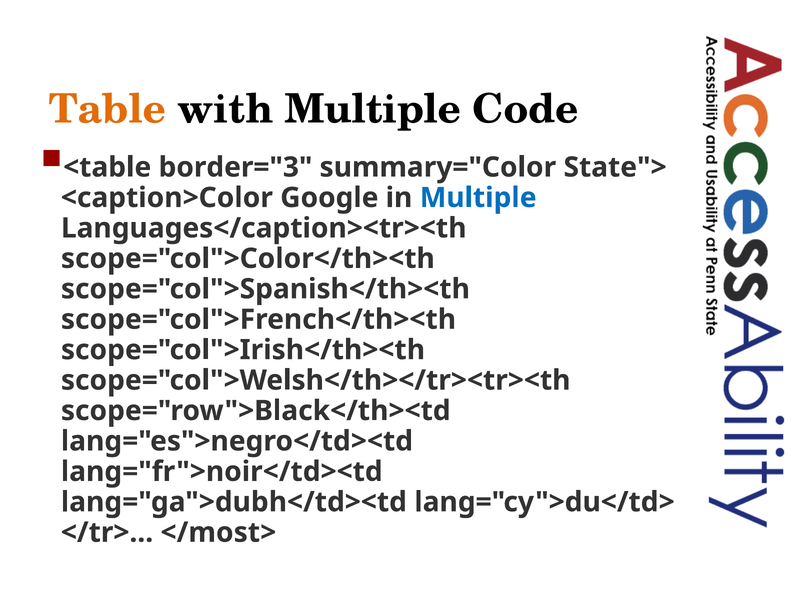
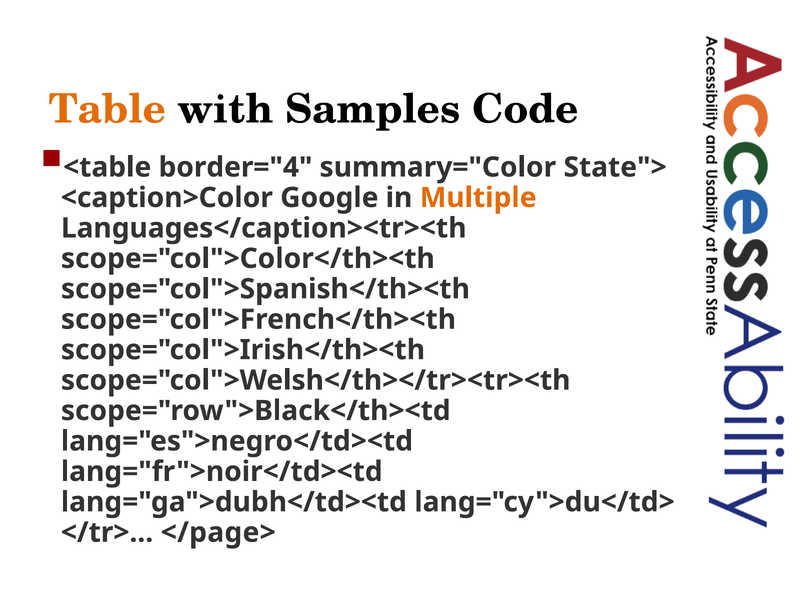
with Multiple: Multiple -> Samples (373, 109)
border="3: border="3 -> border="4 (235, 167)
Multiple colour: blue -> orange (478, 198)
</most>: </most> -> </page> (218, 532)
